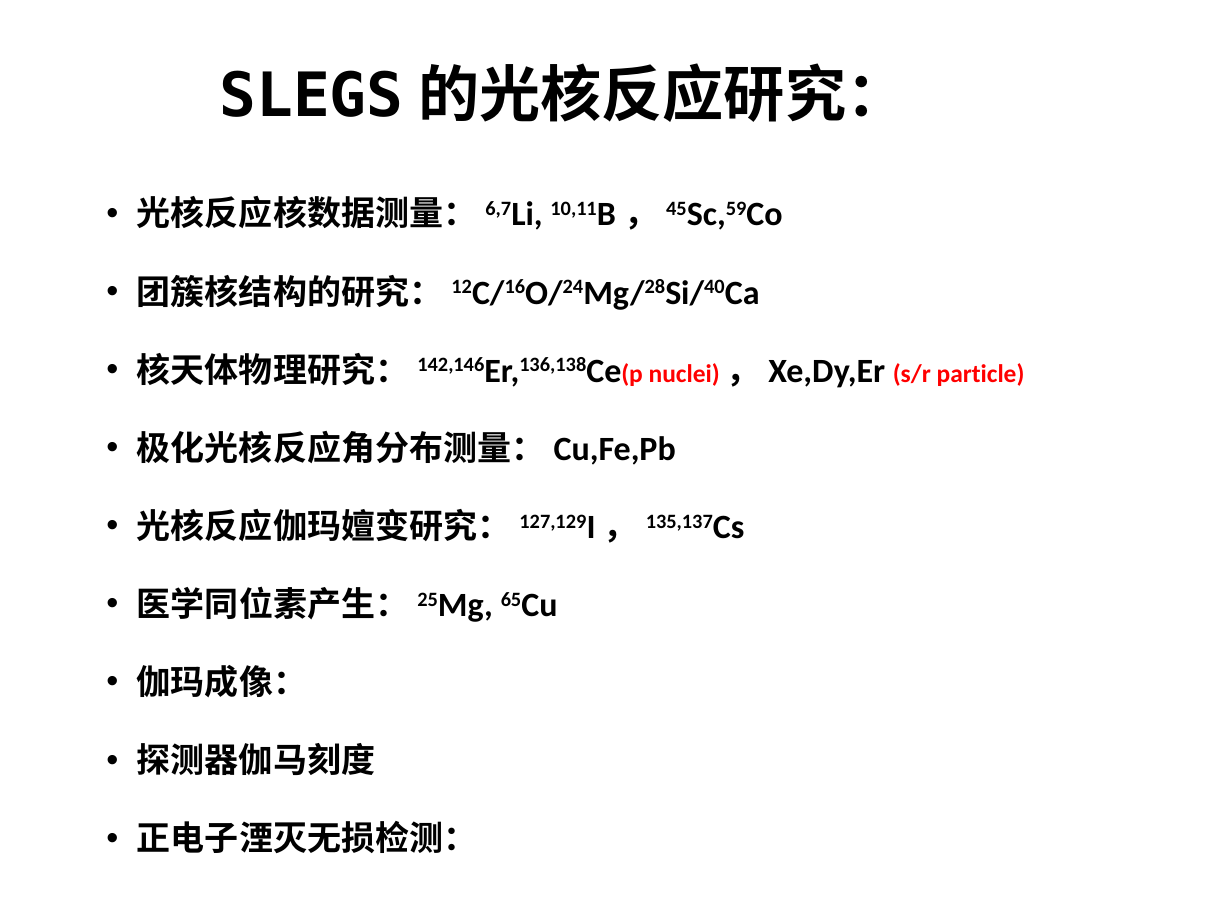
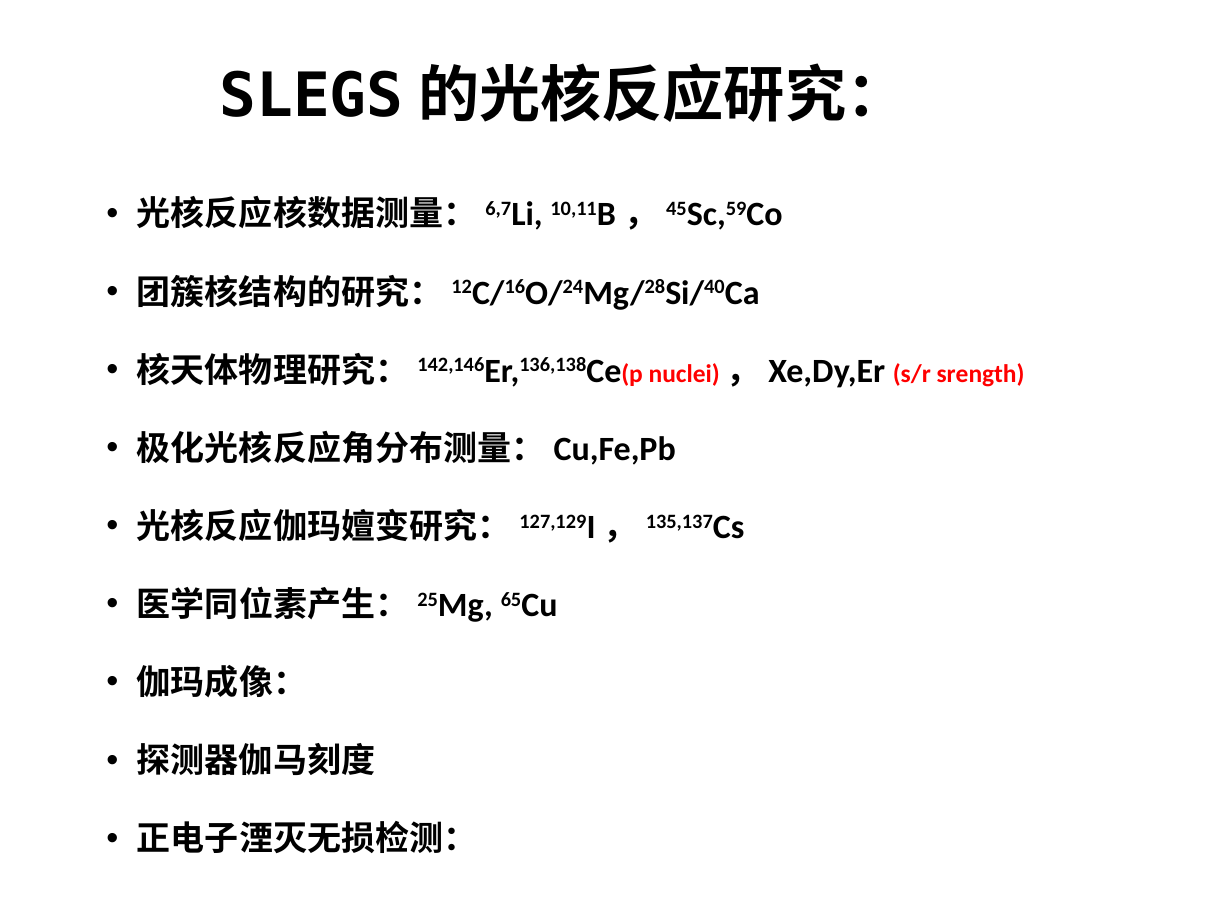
particle: particle -> srength (981, 374)
